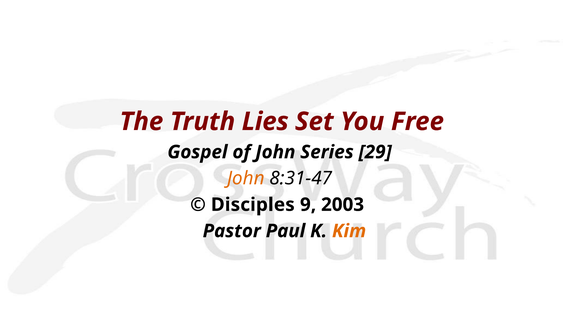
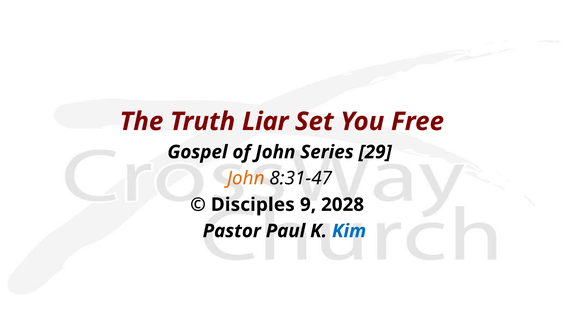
Lies: Lies -> Liar (265, 122)
2003: 2003 -> 2028 (343, 205)
Kim colour: orange -> blue (349, 231)
